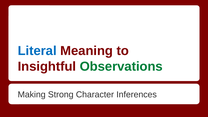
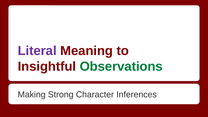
Literal colour: blue -> purple (37, 51)
